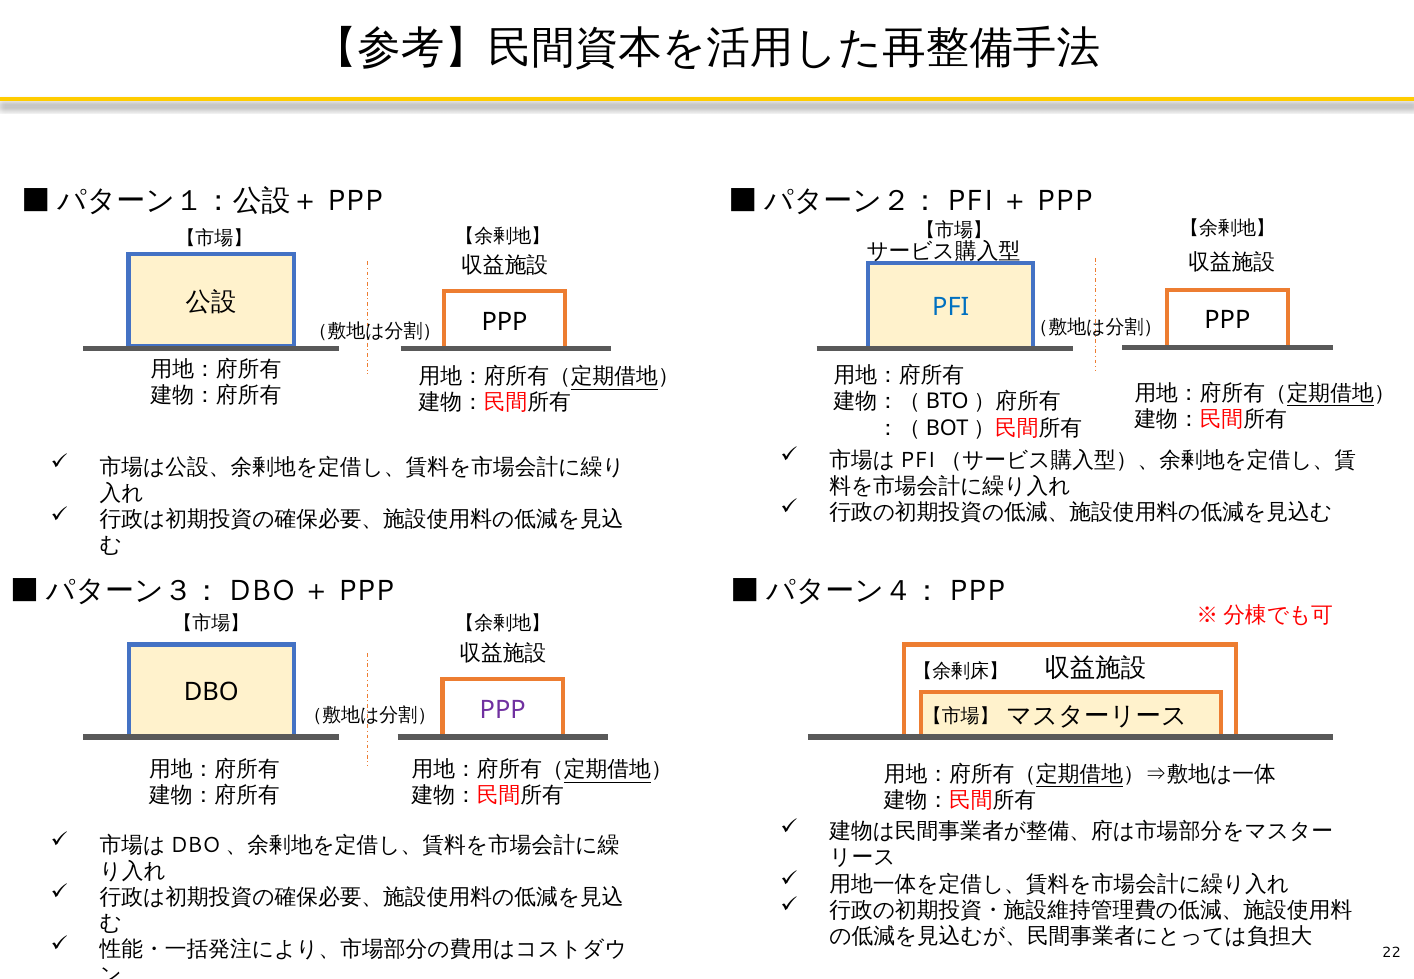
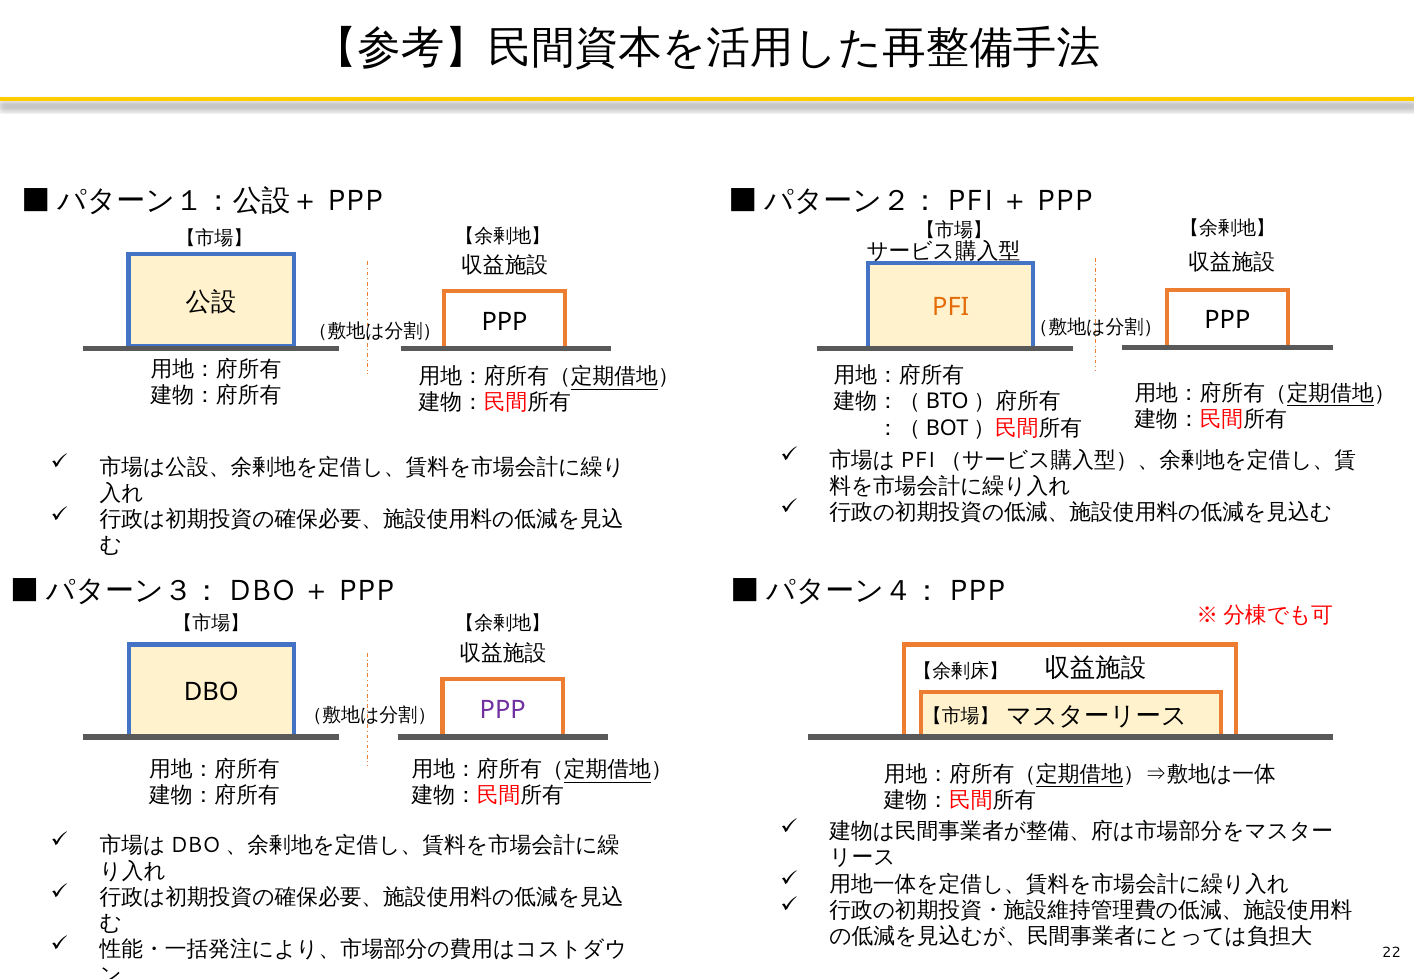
PFI colour: blue -> orange (951, 307)
